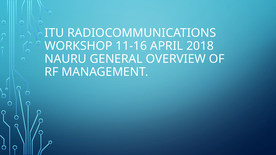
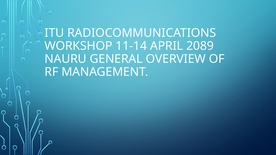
11-16: 11-16 -> 11-14 (131, 46)
2018: 2018 -> 2089 (200, 46)
